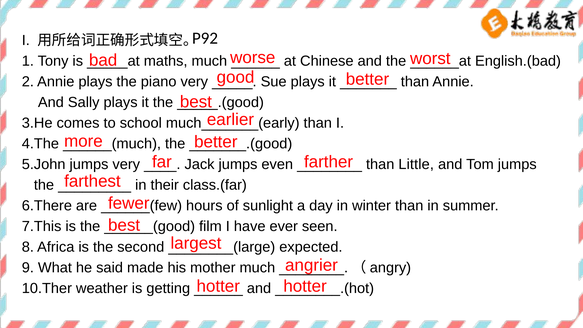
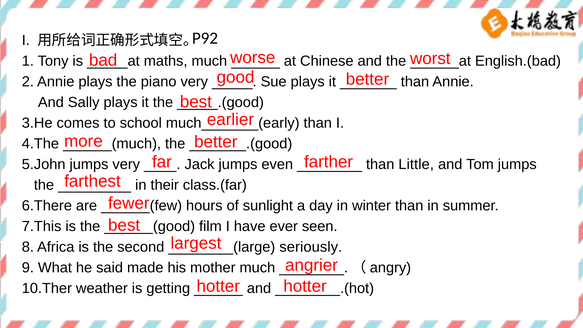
expected: expected -> seriously (311, 247)
